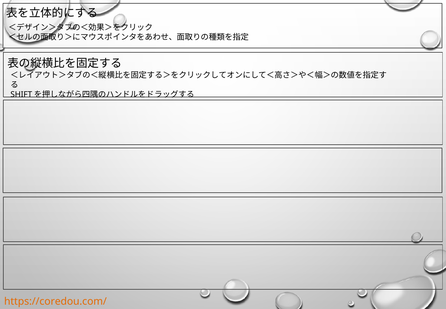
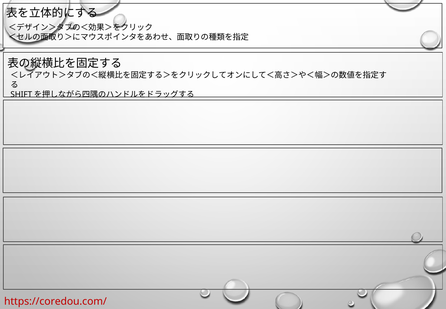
https://coredou.com/ colour: orange -> red (55, 301)
